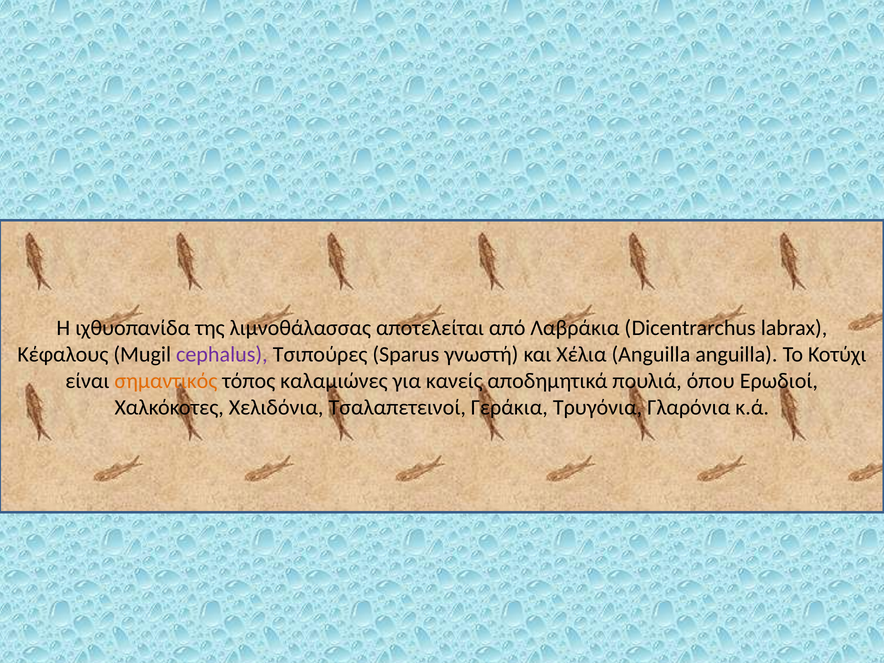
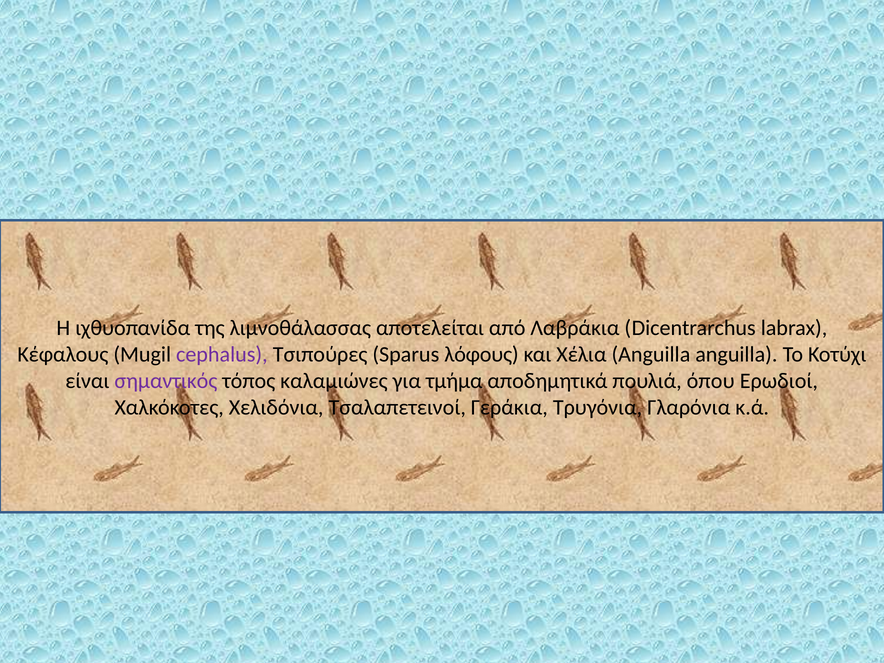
γνωστή: γνωστή -> λόφους (481, 355)
σημαντικός colour: orange -> purple (166, 381)
κανείς: κανείς -> τμήμα (454, 381)
